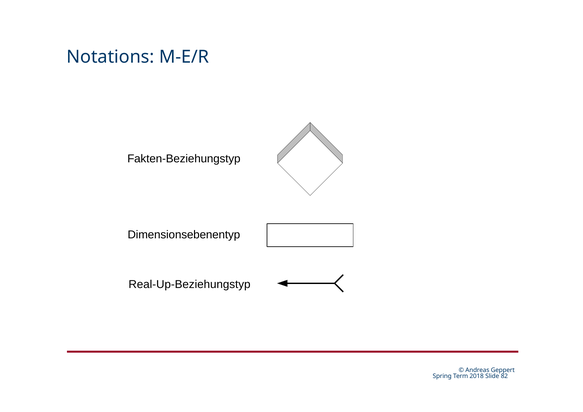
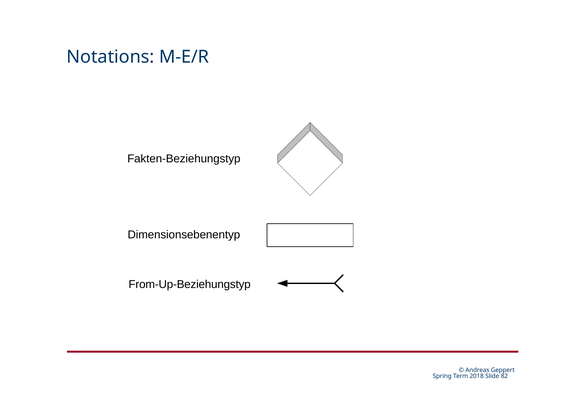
Real-Up-Beziehungstyp: Real-Up-Beziehungstyp -> From-Up-Beziehungstyp (190, 285)
